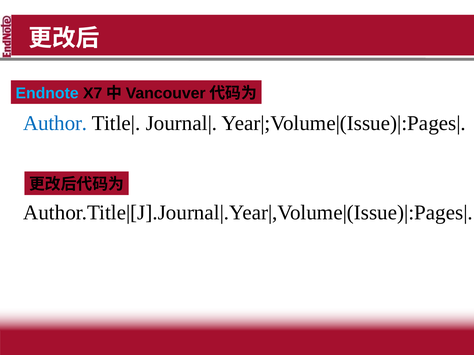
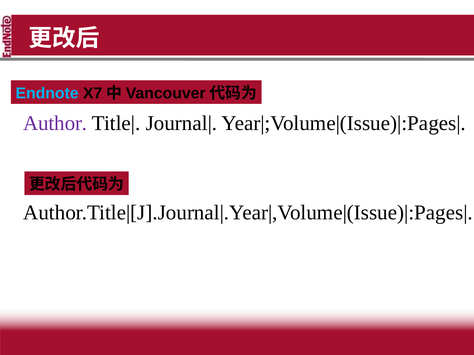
Author colour: blue -> purple (55, 123)
